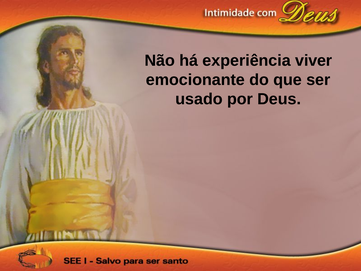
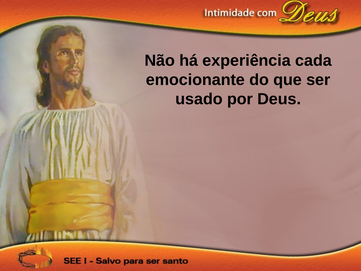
viver: viver -> cada (314, 60)
